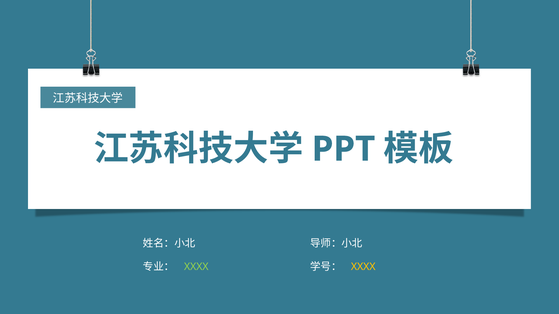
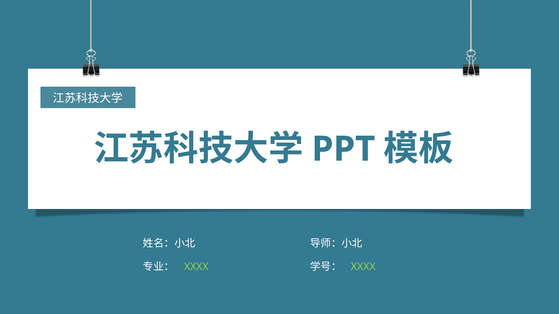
XXXX colour: yellow -> light green (363, 267)
